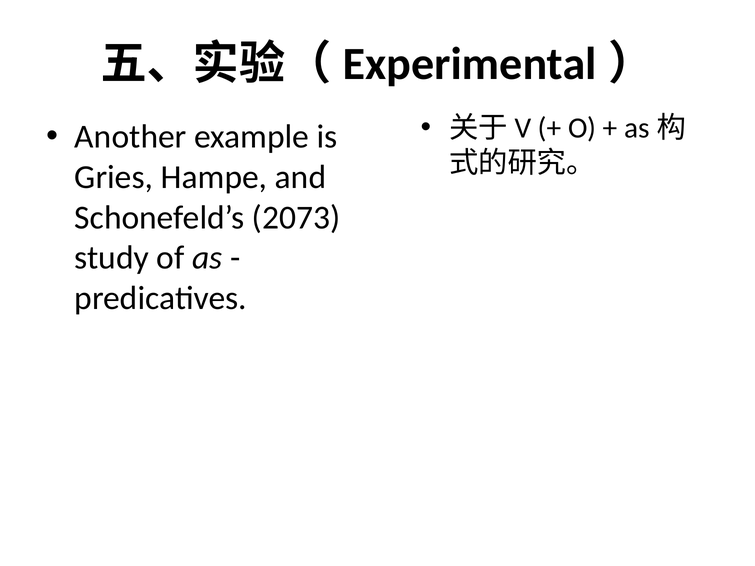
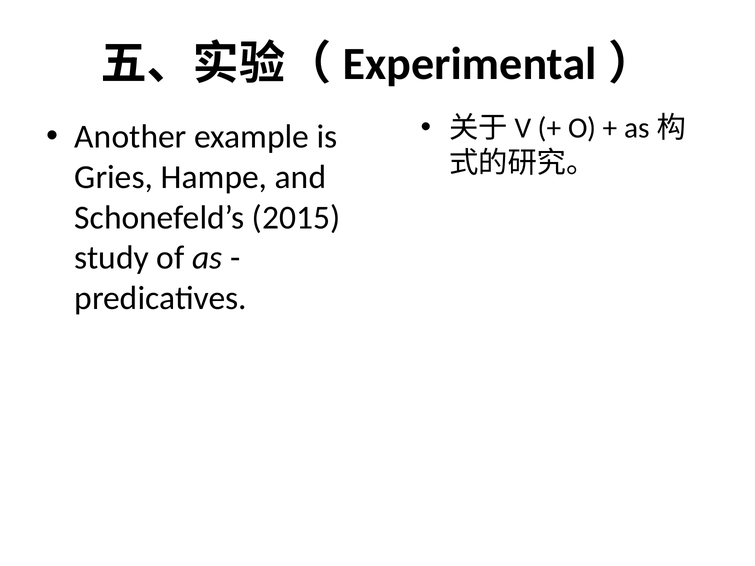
2073: 2073 -> 2015 (296, 218)
